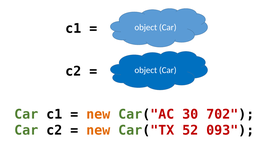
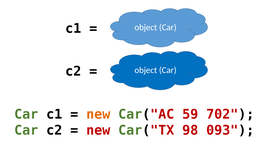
30: 30 -> 59 (190, 114)
new colour: orange -> red (98, 130)
52: 52 -> 98 (190, 130)
